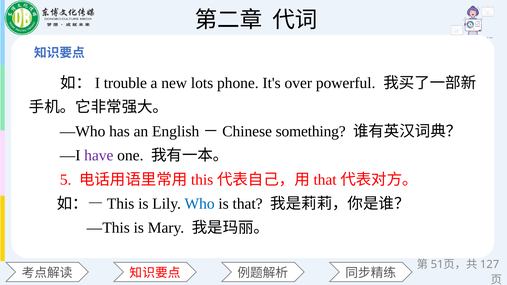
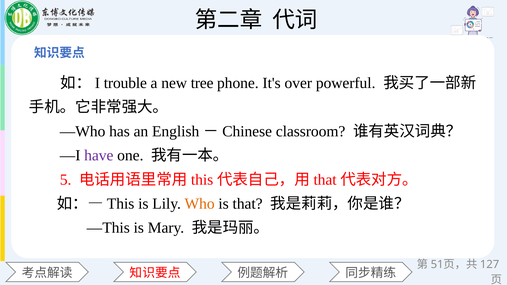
lots: lots -> tree (202, 83)
something: something -> classroom (311, 131)
Who colour: blue -> orange (200, 204)
